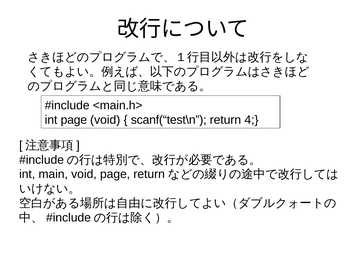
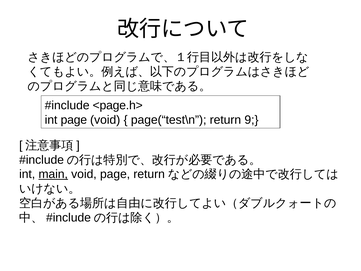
<main.h>: <main.h> -> <page.h> (118, 105)
scanf(“test\n: scanf(“test\n -> page(“test\n (169, 120)
4: 4 -> 9 (251, 120)
main underline: none -> present (53, 174)
